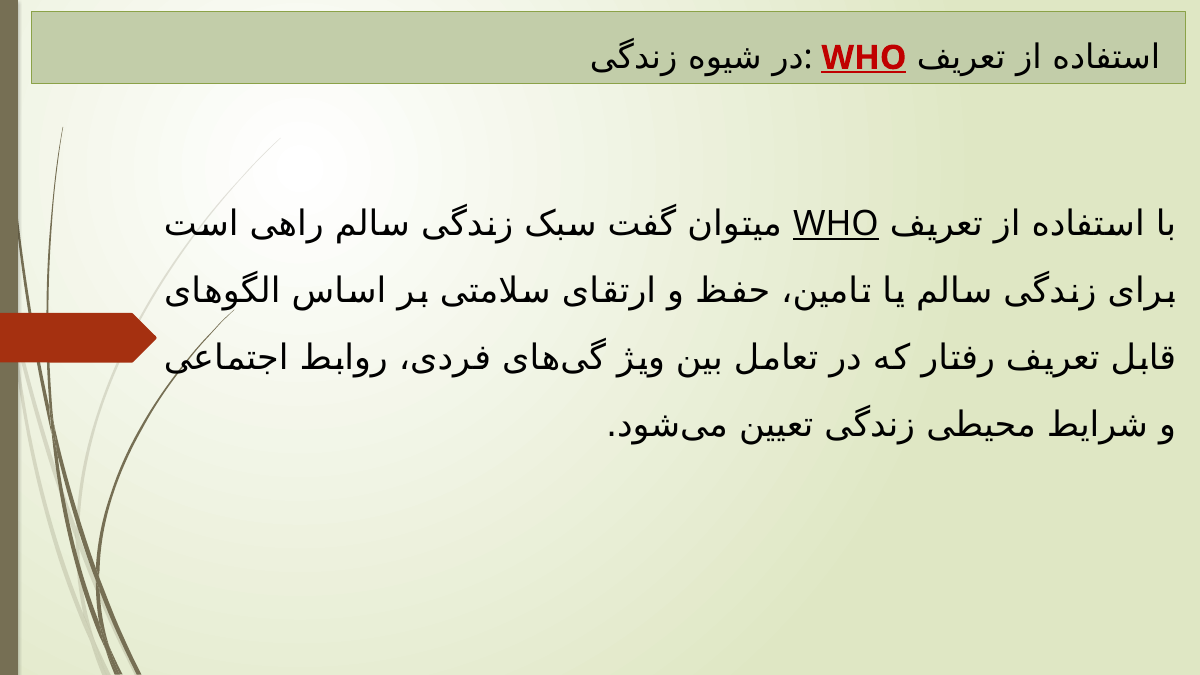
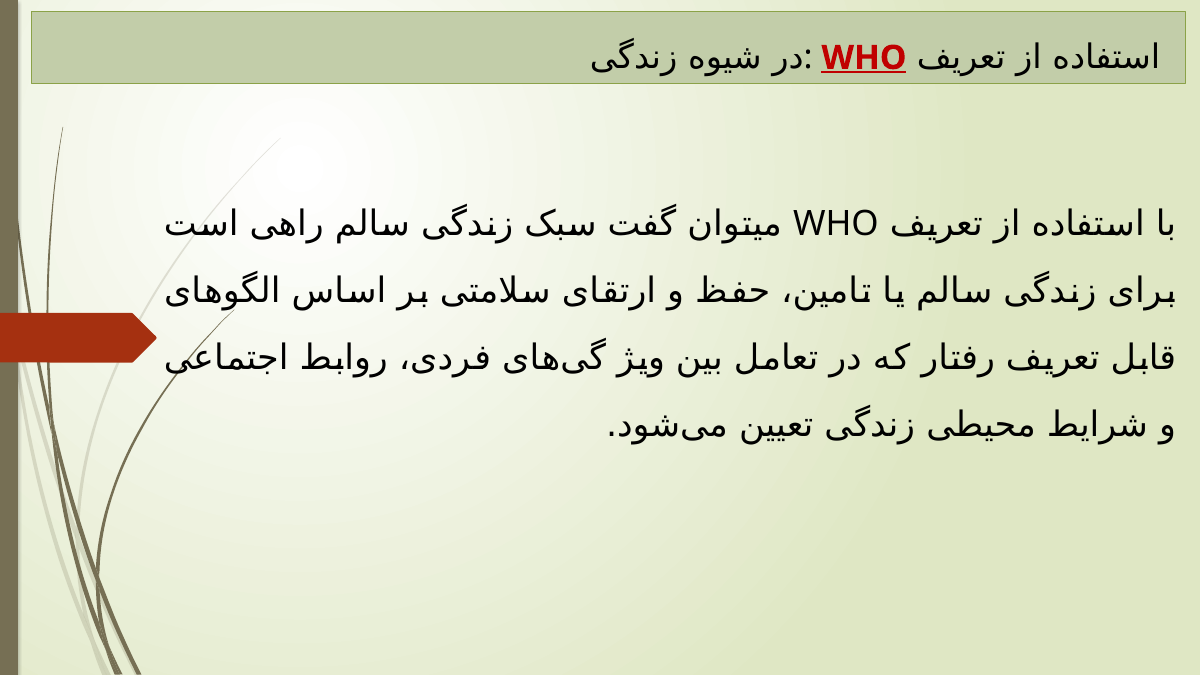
WHO underline: present -> none (836, 224)
